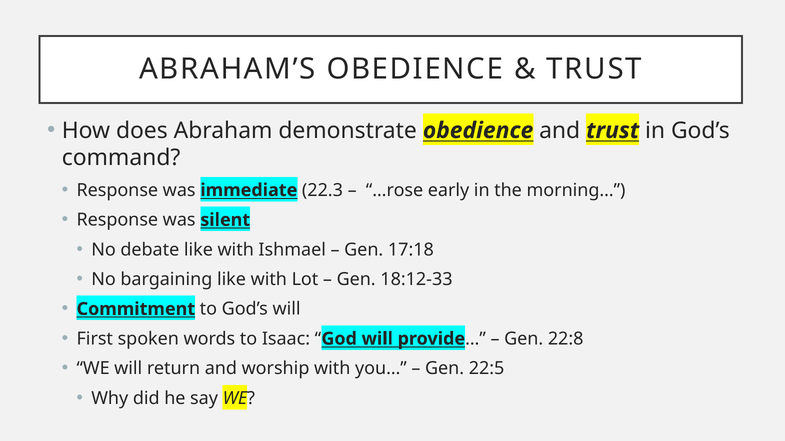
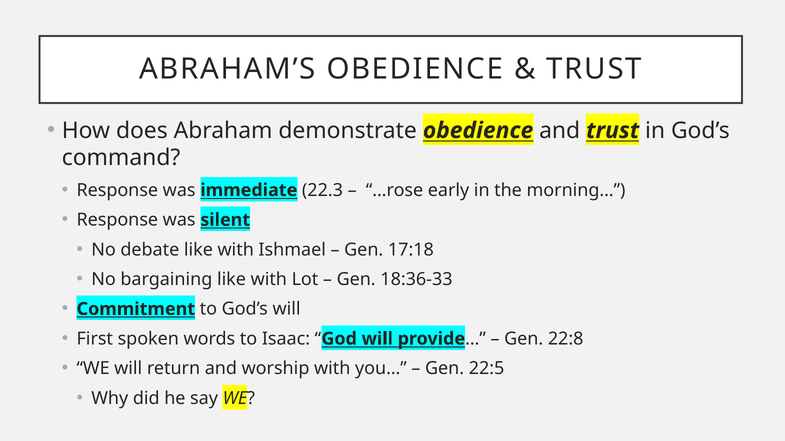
18:12-33: 18:12-33 -> 18:36-33 (416, 280)
